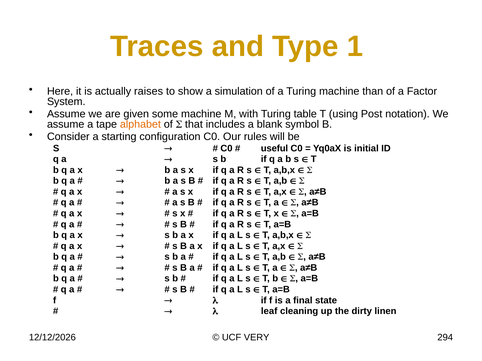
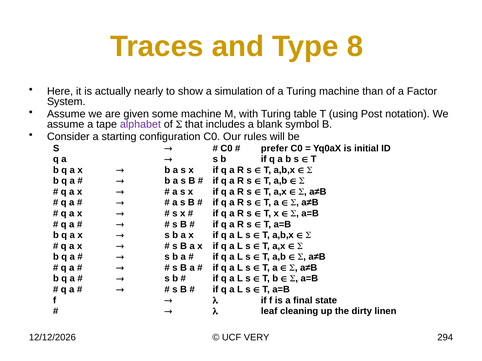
1: 1 -> 8 (355, 47)
raises: raises -> nearly (149, 91)
alphabet colour: orange -> purple (140, 124)
useful: useful -> prefer (274, 148)
